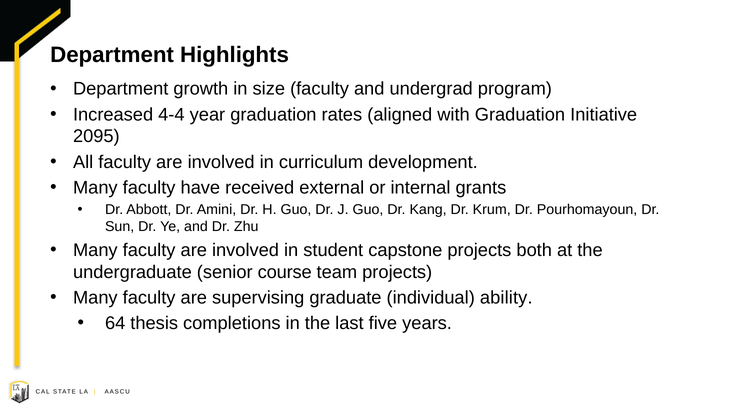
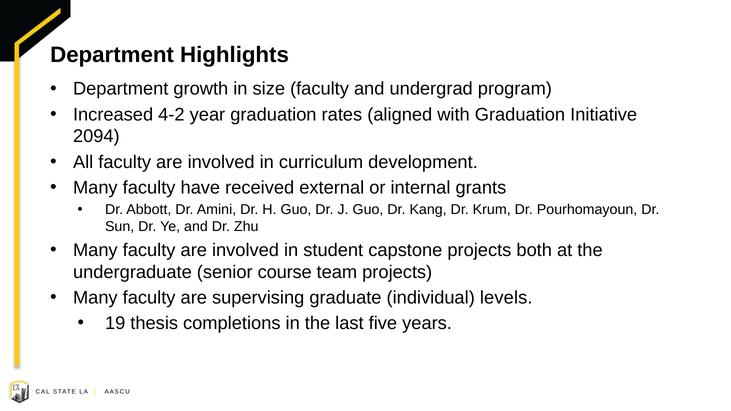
4-4: 4-4 -> 4-2 (171, 115)
2095: 2095 -> 2094 (96, 137)
ability: ability -> levels (506, 298)
64: 64 -> 19 (115, 323)
